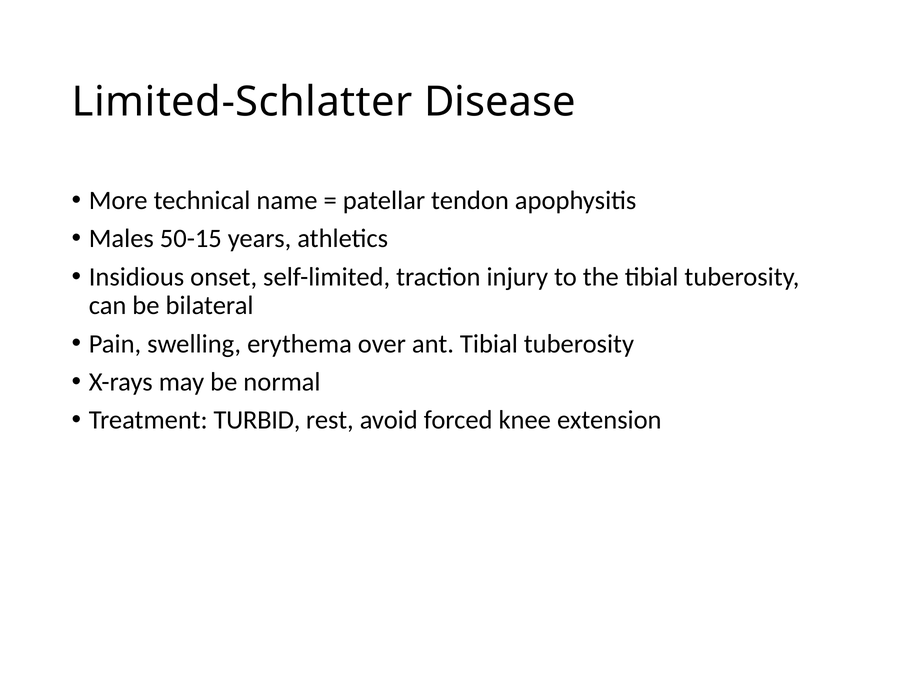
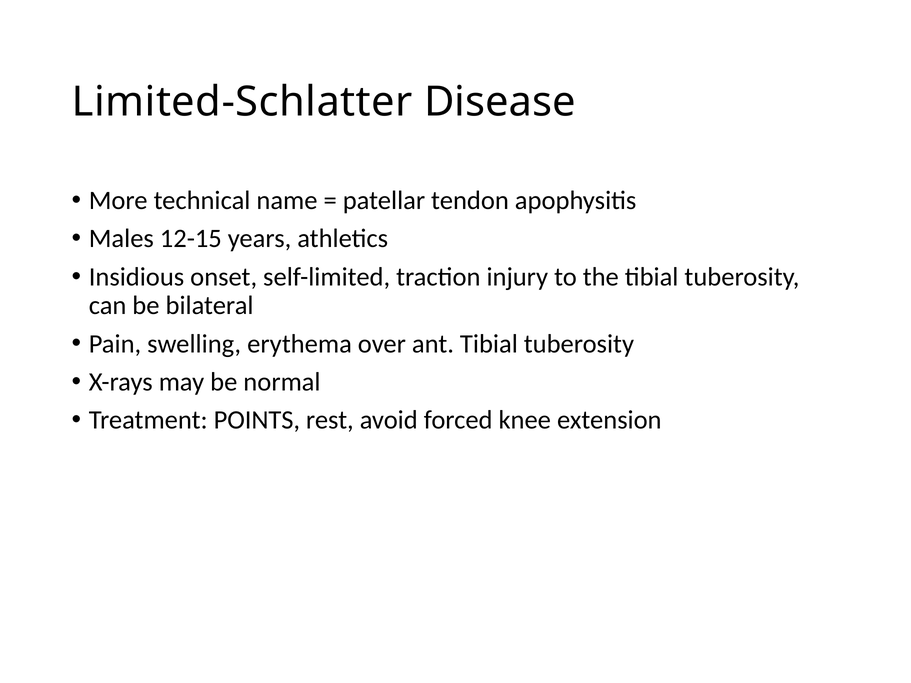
50-15: 50-15 -> 12-15 (191, 239)
TURBID: TURBID -> POINTS (257, 420)
